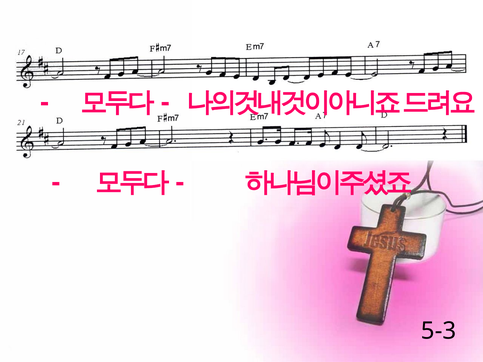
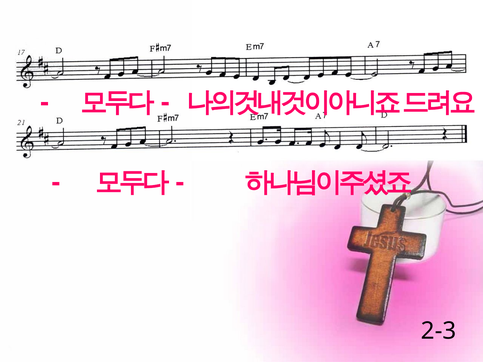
5-3: 5-3 -> 2-3 (439, 331)
